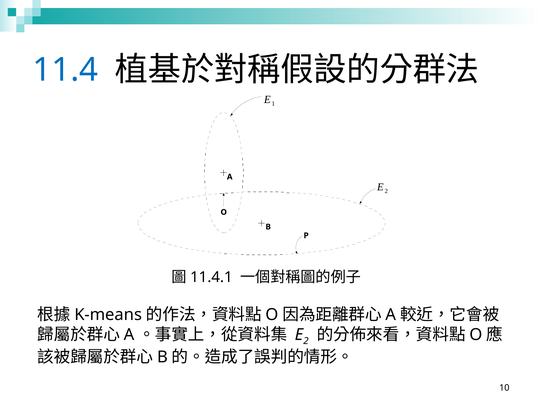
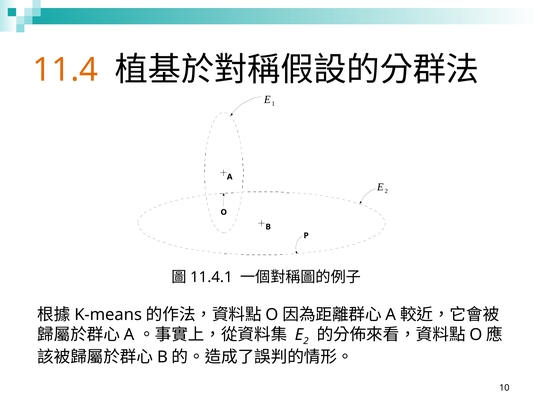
11.4 colour: blue -> orange (65, 70)
